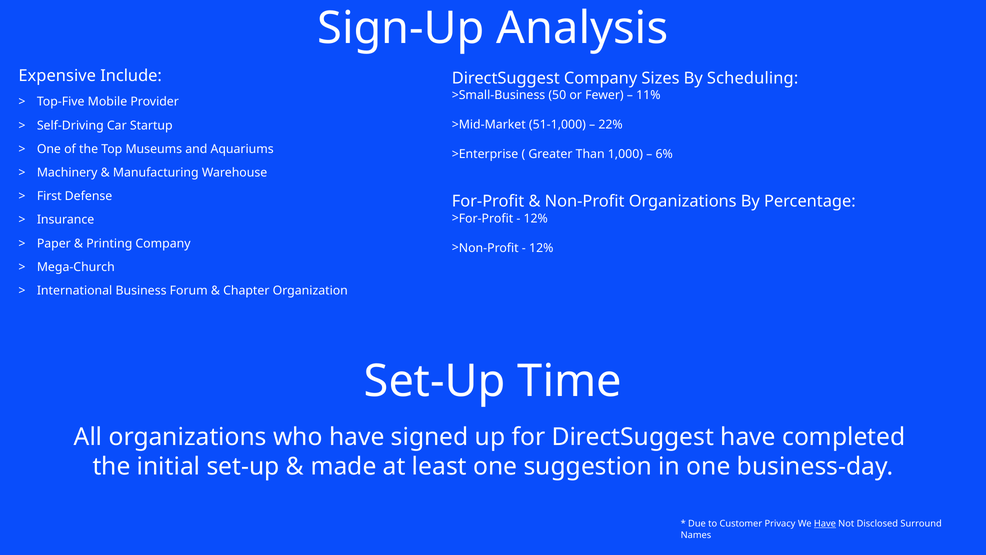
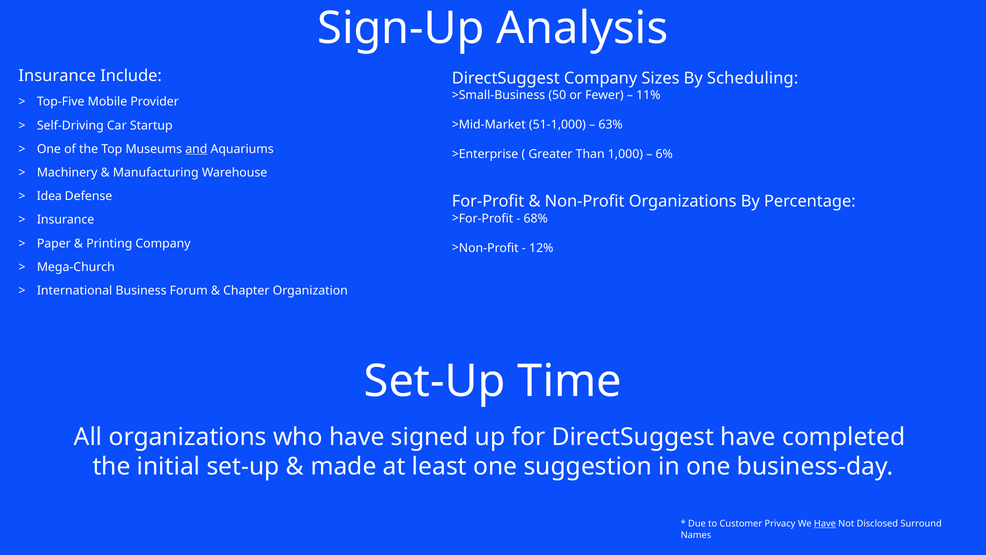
Expensive: Expensive -> Insurance (57, 76)
22%: 22% -> 63% (611, 125)
and underline: none -> present (196, 149)
First: First -> Idea (49, 196)
12%: 12% -> 68% (536, 218)
